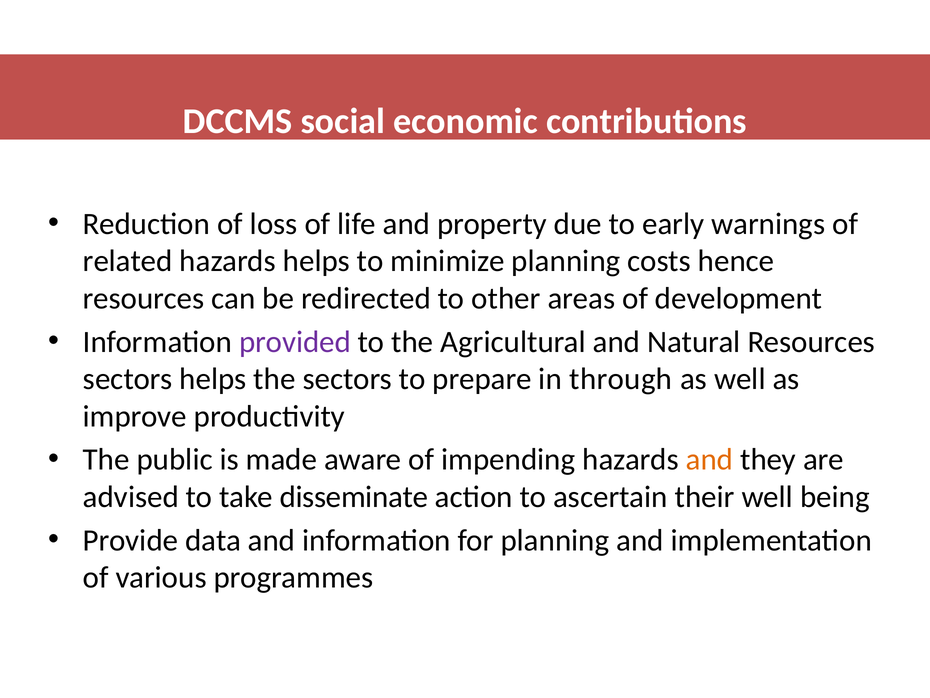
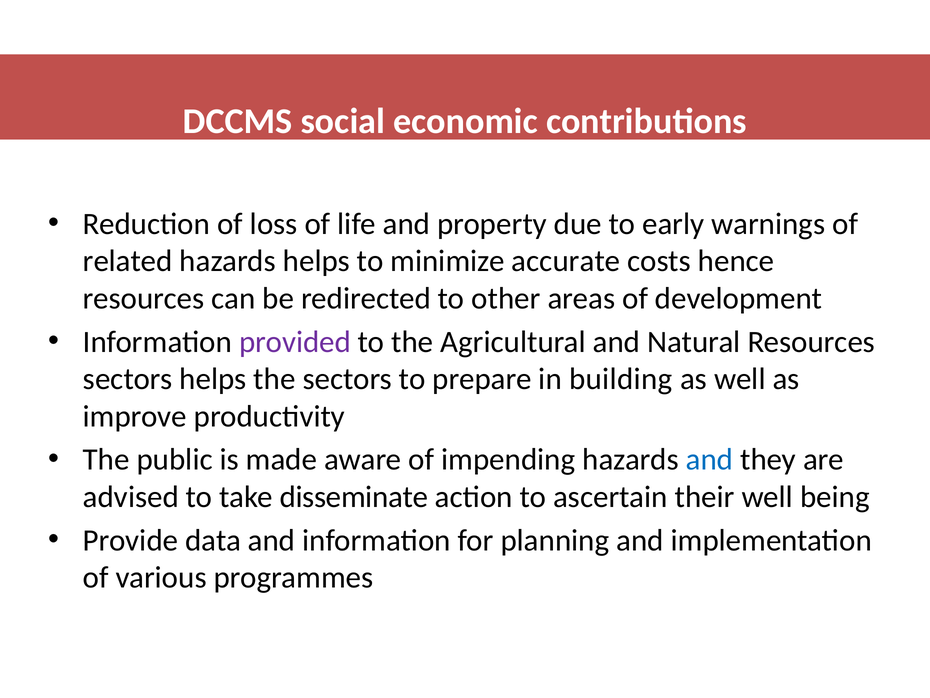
minimize planning: planning -> accurate (566, 261)
through: through -> building (621, 379)
and colour: orange -> blue (709, 459)
